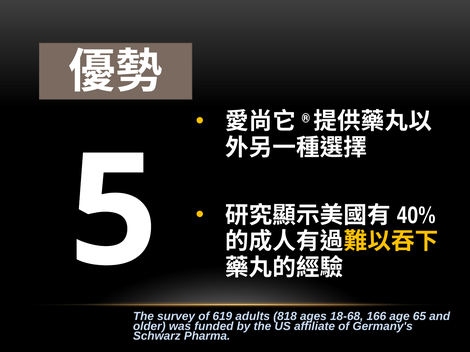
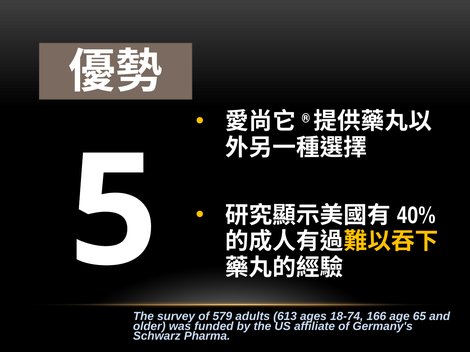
619: 619 -> 579 (222, 317)
818: 818 -> 613 (285, 317)
18-68: 18-68 -> 18-74 (347, 317)
